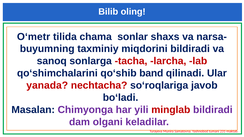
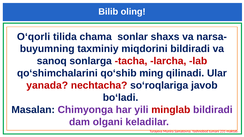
O‘metr: O‘metr -> O‘qorli (34, 37)
band: band -> ming (151, 73)
